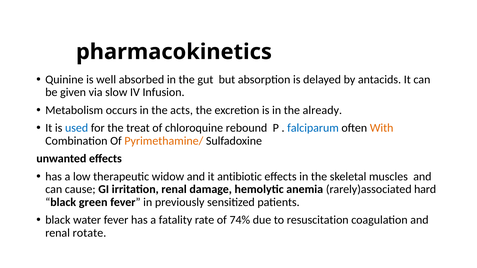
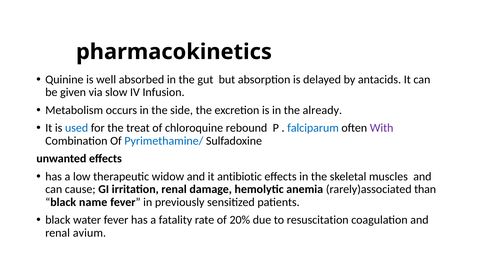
acts: acts -> side (182, 110)
With colour: orange -> purple (382, 128)
Pyrimethamine/ colour: orange -> blue (164, 141)
hard: hard -> than (425, 190)
green: green -> name (93, 202)
74%: 74% -> 20% (240, 220)
rotate: rotate -> avium (89, 233)
